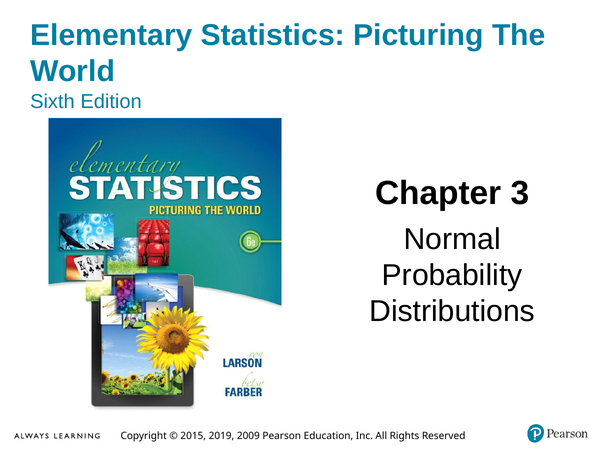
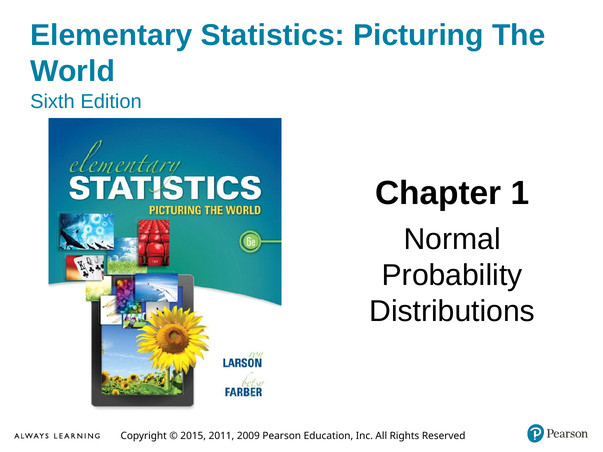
3: 3 -> 1 (520, 193)
2019: 2019 -> 2011 (221, 436)
